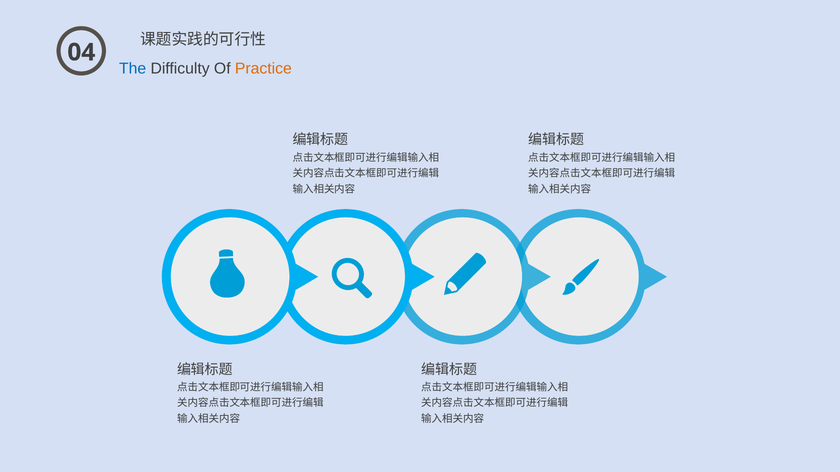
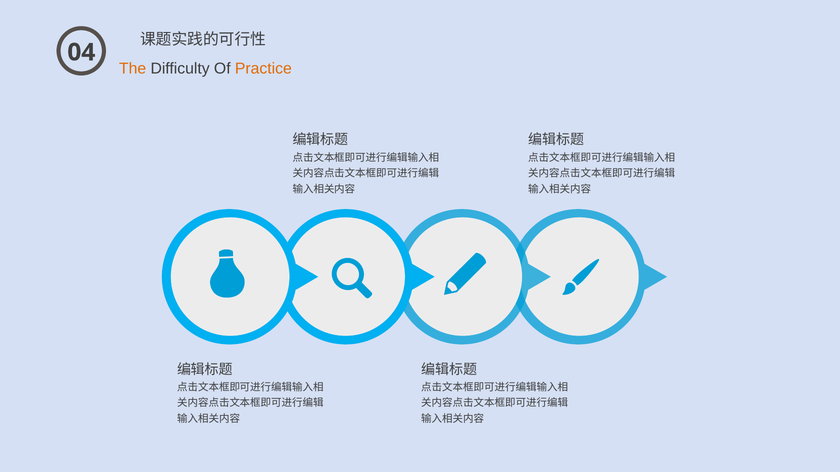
The colour: blue -> orange (133, 68)
